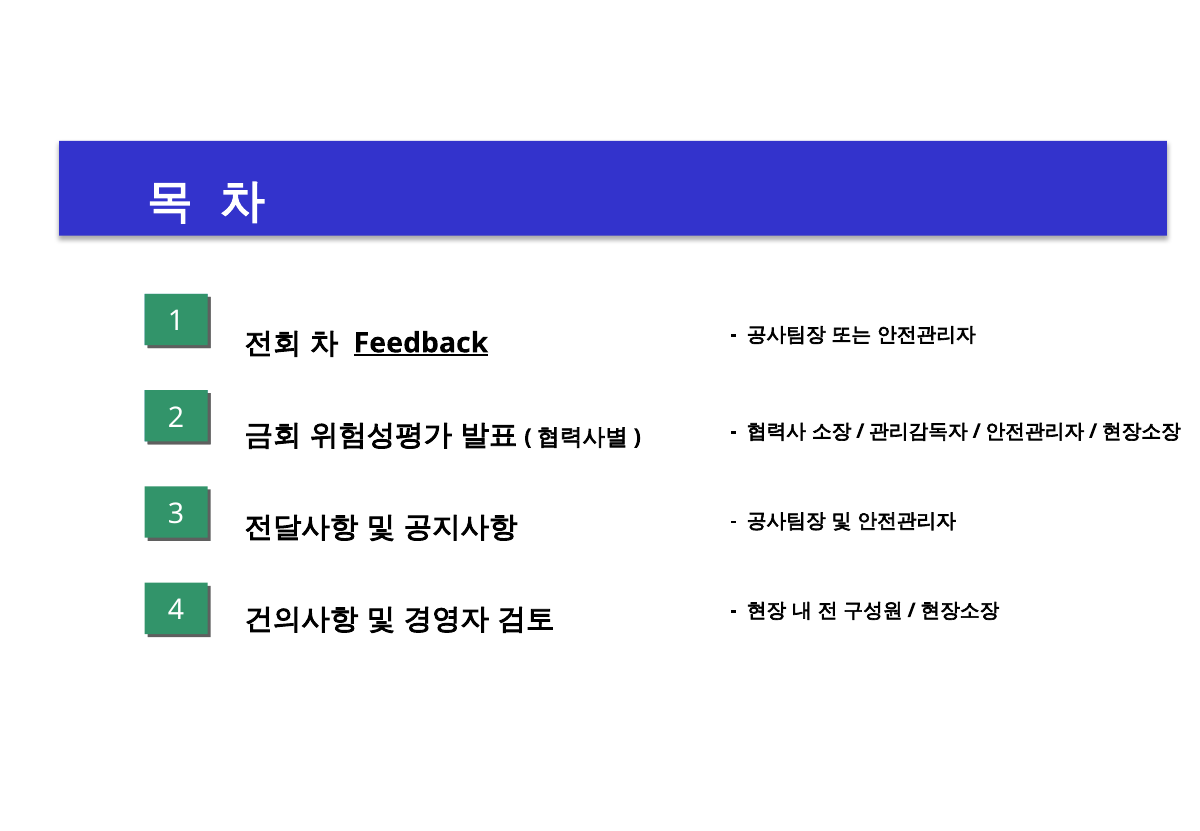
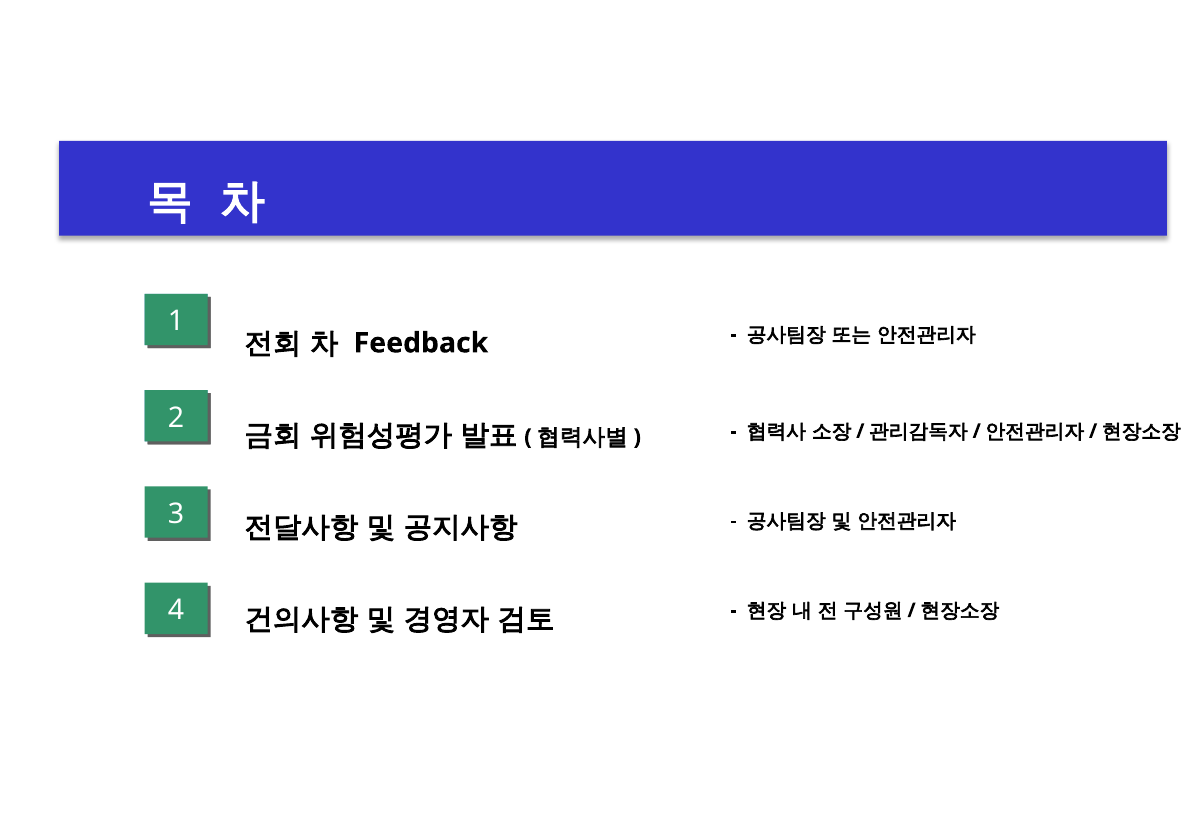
Feedback underline: present -> none (421, 343)
